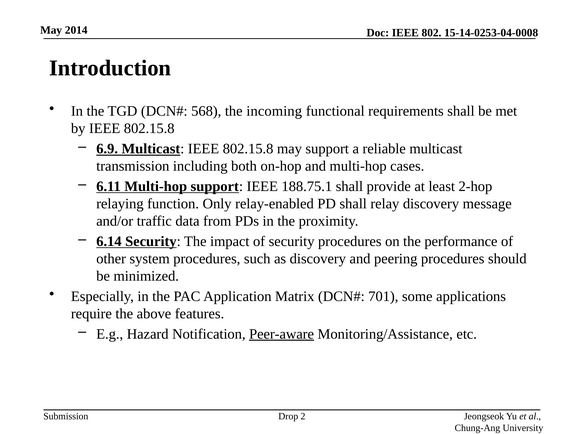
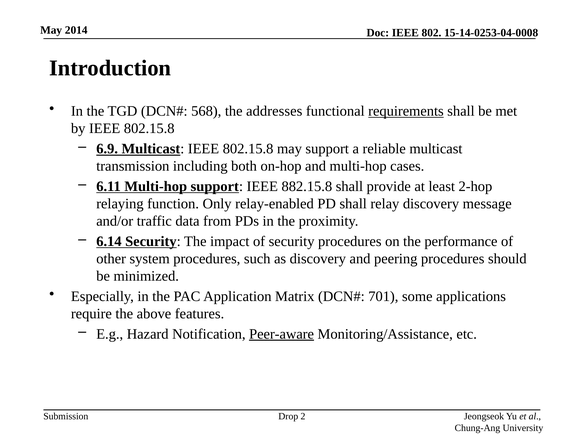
incoming: incoming -> addresses (274, 111)
requirements underline: none -> present (406, 111)
188.75.1: 188.75.1 -> 882.15.8 (307, 186)
